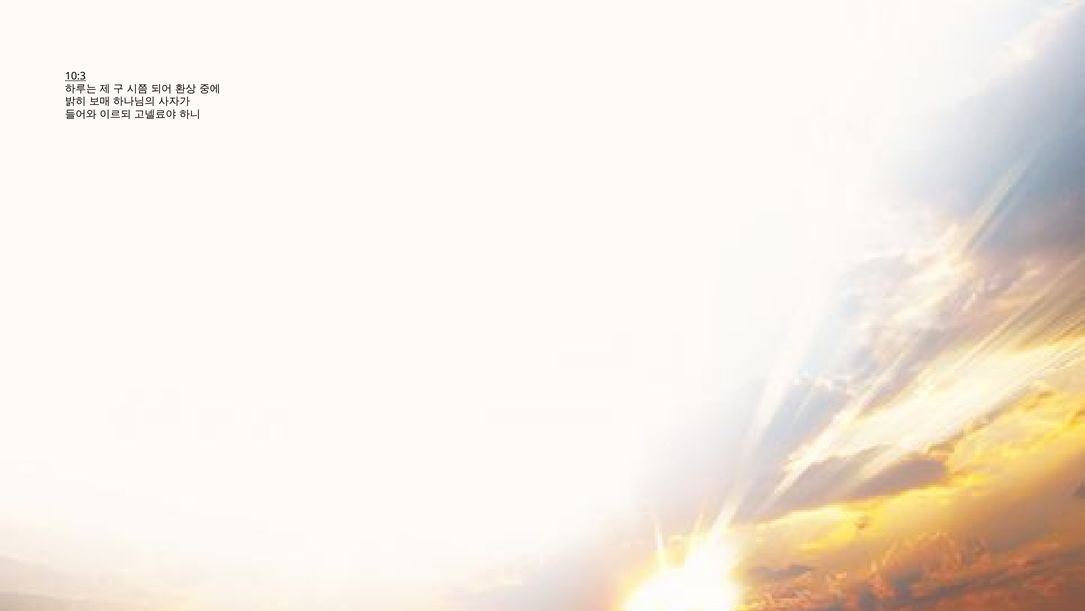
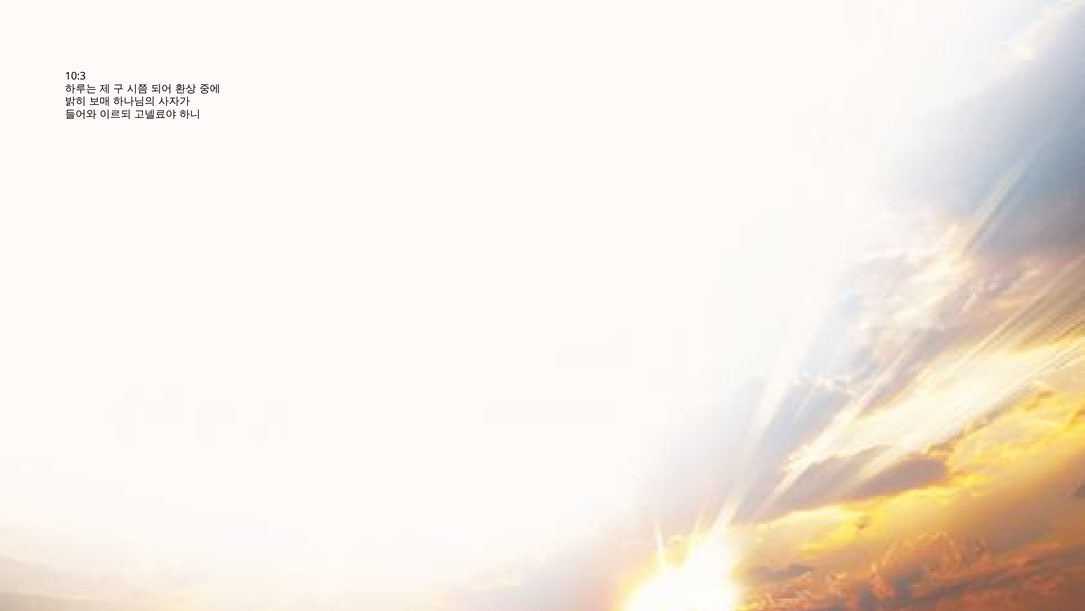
10:3 underline: present -> none (75, 76)
